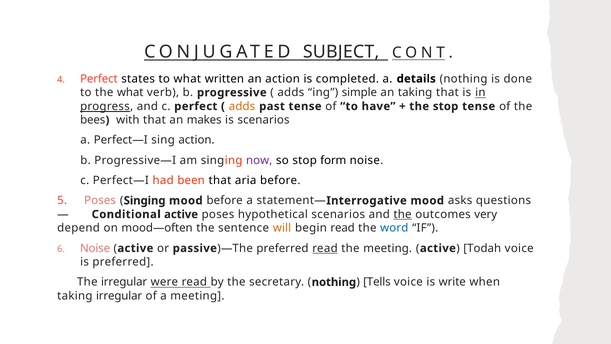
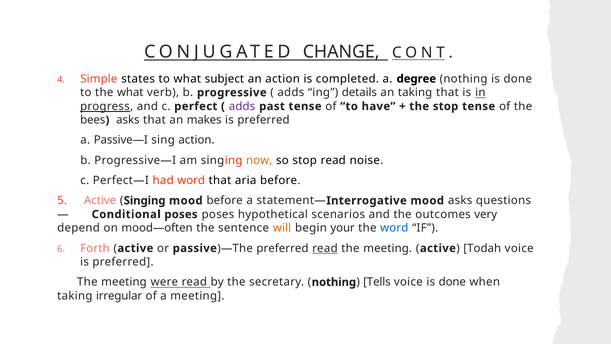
SUBJECT: SUBJECT -> CHANGE (341, 52)
Perfect: Perfect -> Simple (99, 79)
written: written -> subject (224, 79)
details: details -> degree (416, 79)
simple: simple -> details (359, 92)
adds colour: orange -> purple (242, 106)
with: with -> asks (128, 120)
scenarios: scenarios -> preferred (264, 120)
a Perfect—I: Perfect—I -> Passive—I (121, 140)
now colour: purple -> orange (259, 160)
stop form: form -> read (333, 160)
had been: been -> word (191, 180)
5 Poses: Poses -> Active (100, 200)
Conditional active: active -> poses (181, 214)
the underline: present -> none (403, 214)
begin read: read -> your (343, 228)
Noise: Noise -> Forth (95, 248)
irregular: irregular -> meeting (124, 282)
voice is write: write -> done (452, 282)
